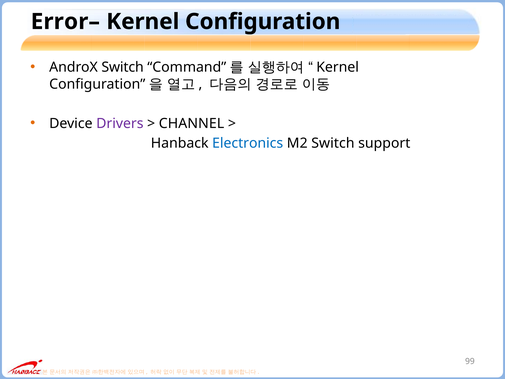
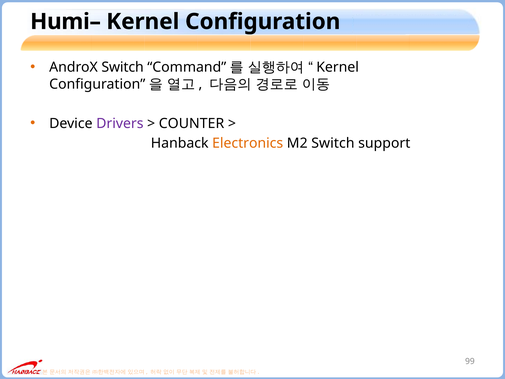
Error–: Error– -> Humi– (65, 22)
CHANNEL: CHANNEL -> COUNTER (192, 123)
Electronics colour: blue -> orange (248, 143)
